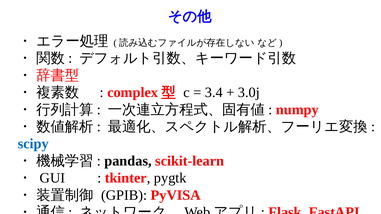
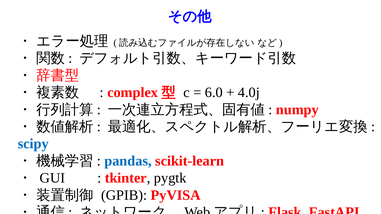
3.4: 3.4 -> 6.0 (214, 93)
3.0j: 3.0j -> 4.0j (249, 93)
pandas colour: black -> blue (128, 161)
